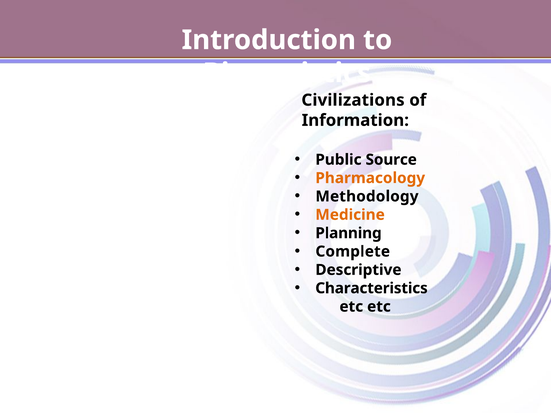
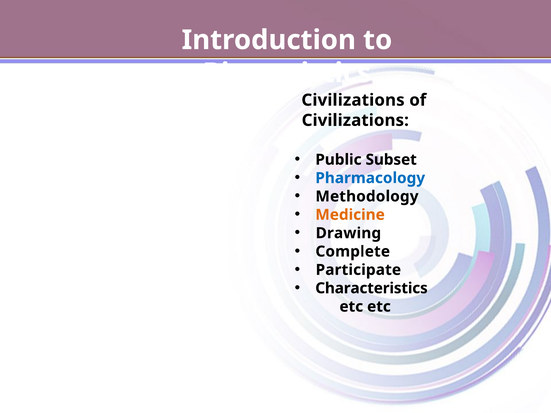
Information: Information -> Civilizations (355, 120)
Source: Source -> Subset (391, 160)
Pharmacology colour: orange -> blue (370, 178)
Planning: Planning -> Drawing (348, 233)
Descriptive: Descriptive -> Participate (358, 270)
